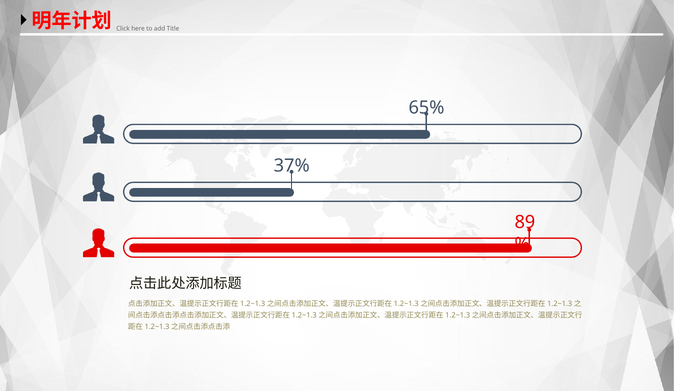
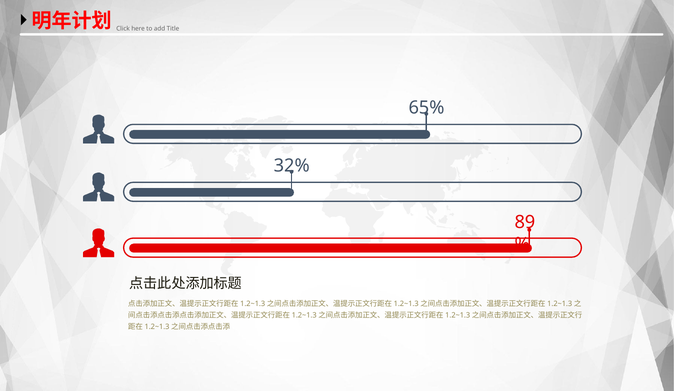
37%: 37% -> 32% (292, 166)
